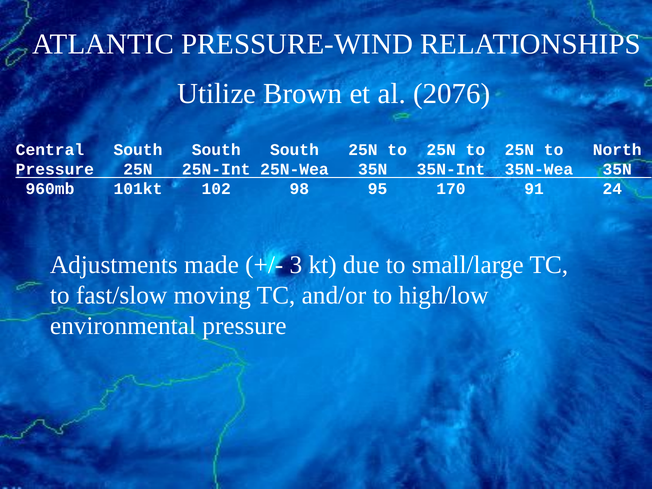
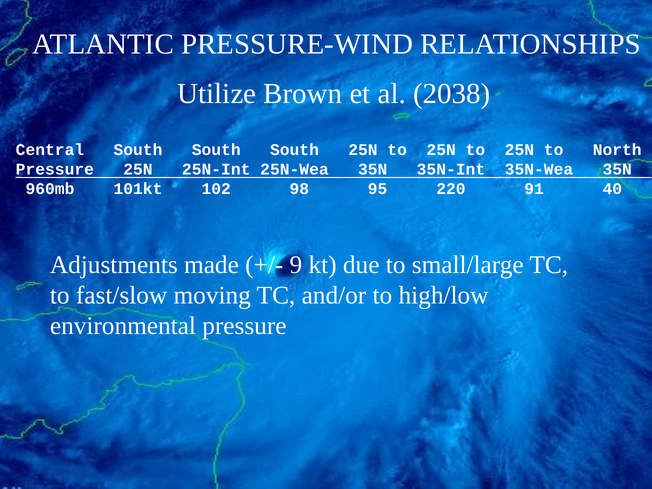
2076: 2076 -> 2038 (452, 94)
170: 170 -> 220 (451, 189)
24: 24 -> 40 (612, 189)
3: 3 -> 9 (296, 265)
